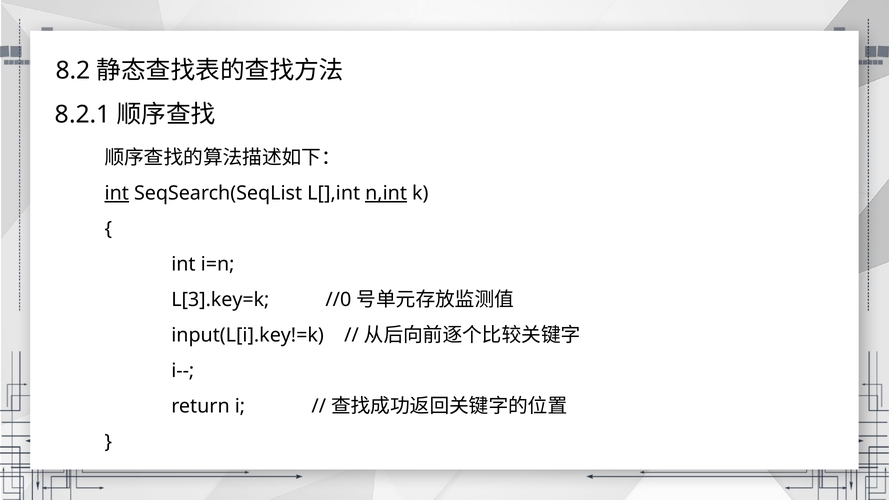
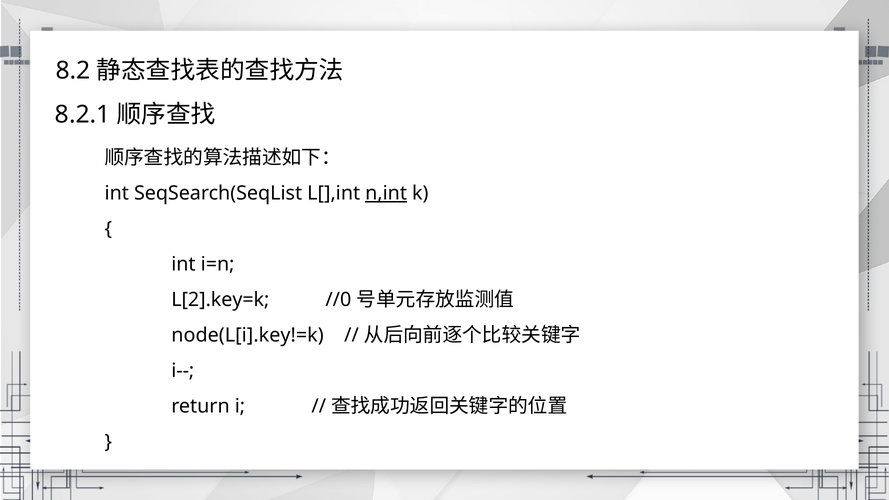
int underline: present -> none (117, 193)
L[3].key=k: L[3].key=k -> L[2].key=k (220, 300)
input(L[i].key!=k: input(L[i].key!=k -> node(L[i].key!=k (248, 335)
